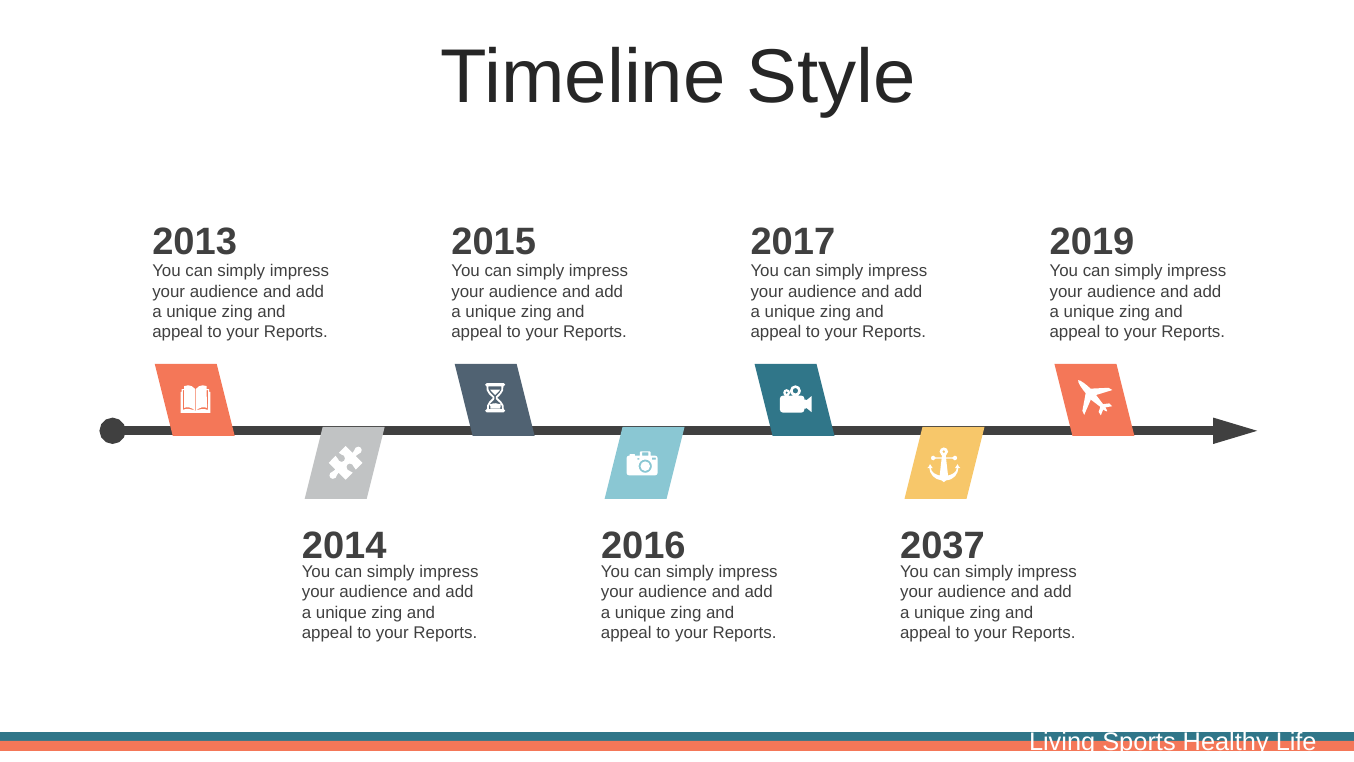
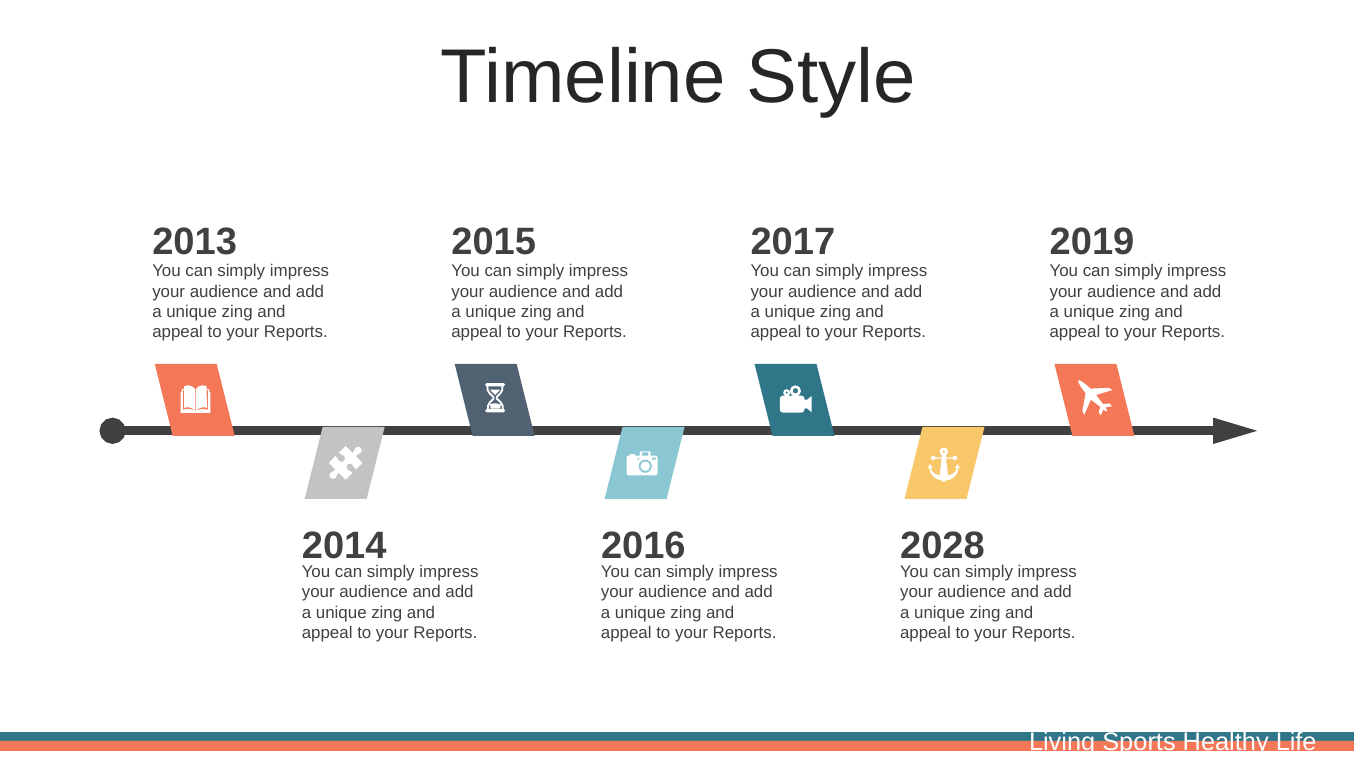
2037: 2037 -> 2028 (942, 546)
